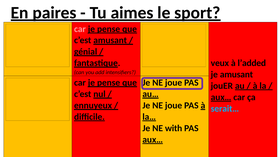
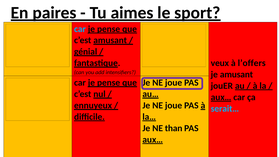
car colour: pink -> light blue (80, 29)
l’added: l’added -> l’offers (252, 63)
with: with -> than (174, 128)
